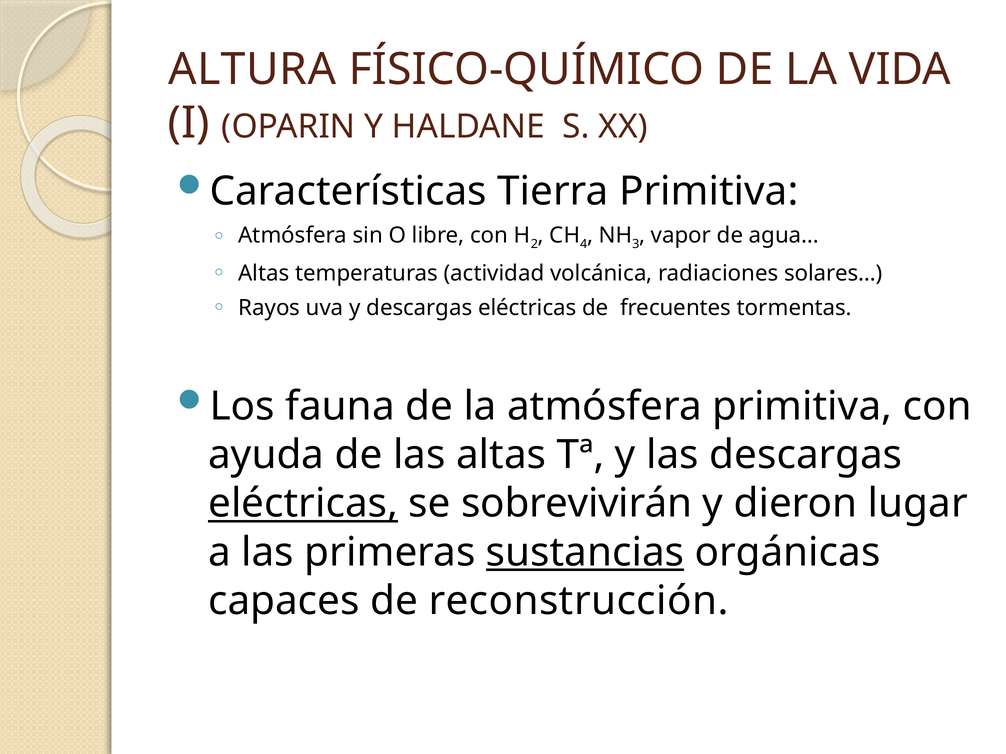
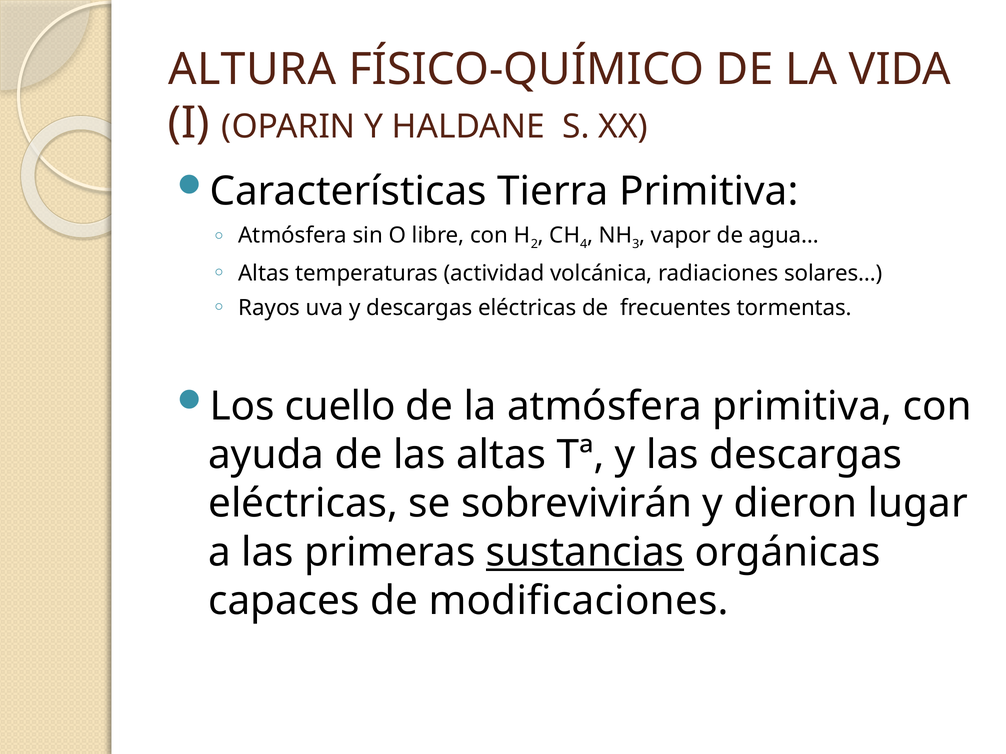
fauna: fauna -> cuello (340, 407)
eléctricas underline: present -> none (303, 504)
reconstrucción: reconstrucción -> modificaciones (579, 601)
